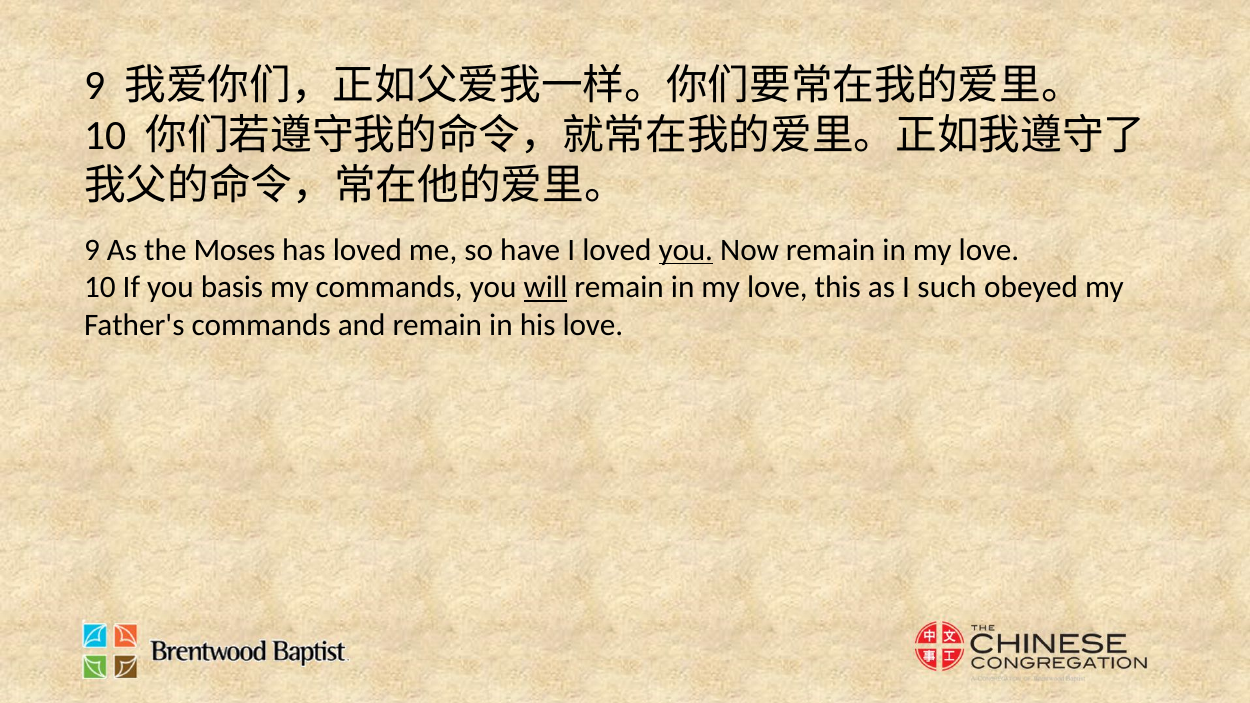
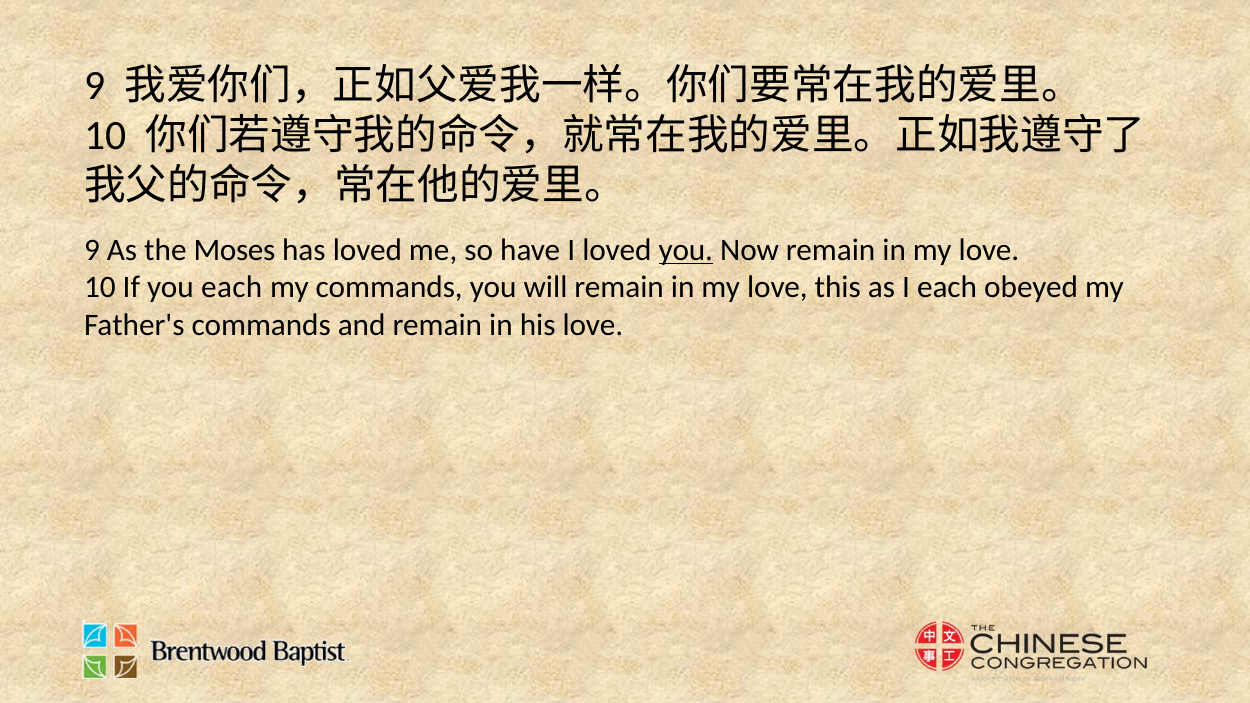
you basis: basis -> each (232, 288)
will underline: present -> none (546, 288)
I such: such -> each (947, 288)
